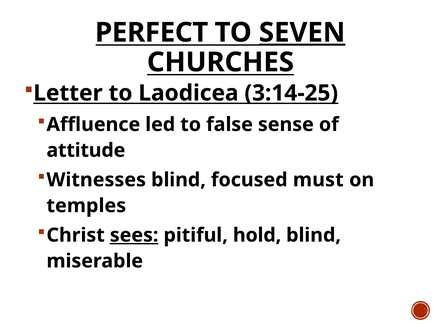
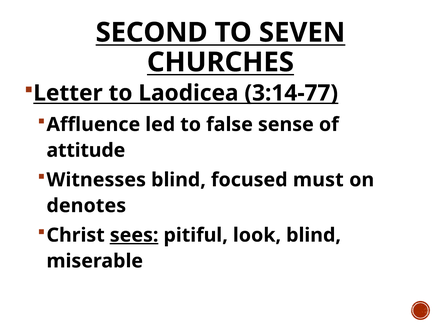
PERFECT: PERFECT -> SECOND (152, 33)
SEVEN underline: present -> none (302, 33)
3:14-25: 3:14-25 -> 3:14-77 (291, 93)
temples: temples -> denotes (86, 206)
hold: hold -> look (257, 236)
